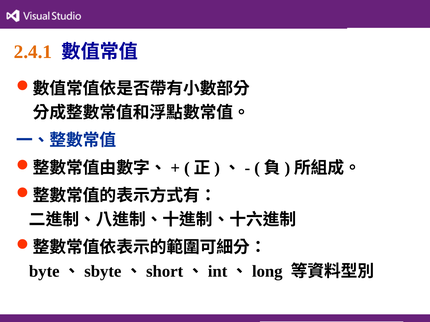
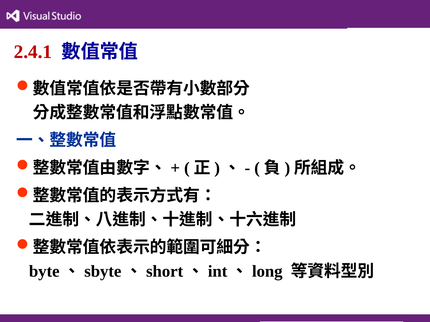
2.4.1 colour: orange -> red (33, 52)
